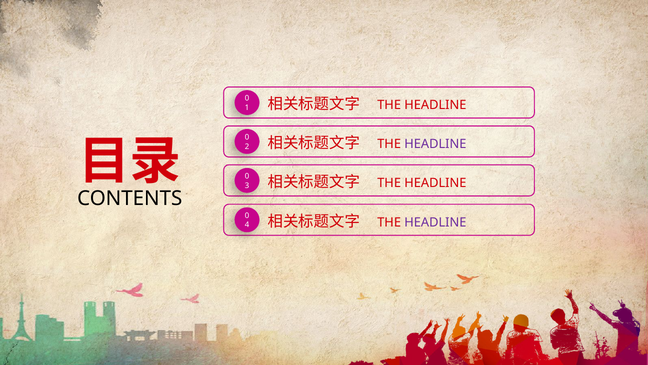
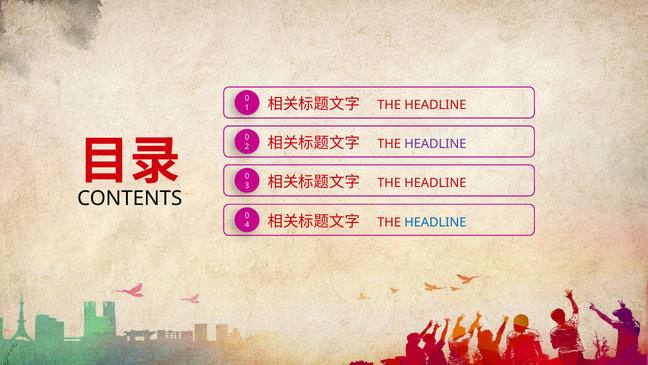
HEADLINE colour: purple -> blue (435, 222)
